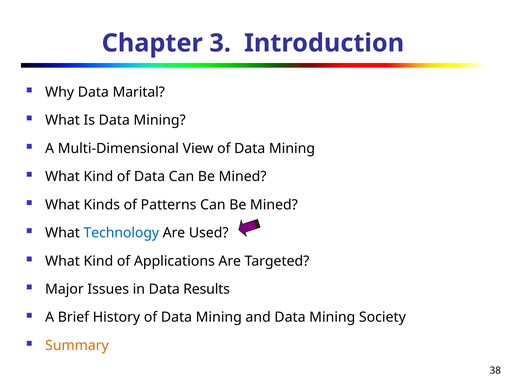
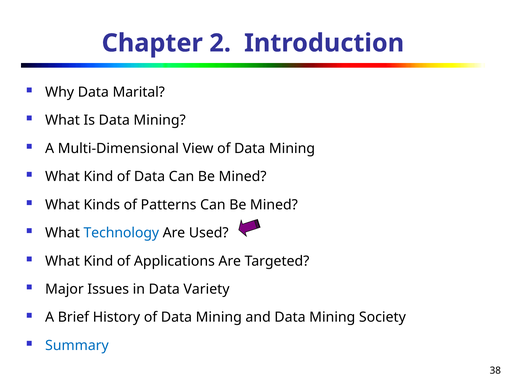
3: 3 -> 2 (220, 43)
Results: Results -> Variety (206, 289)
Summary colour: orange -> blue (77, 345)
